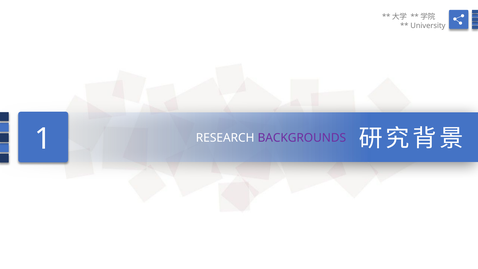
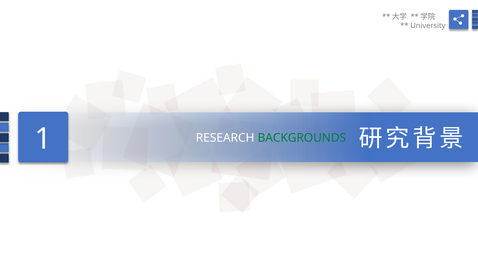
BACKGROUNDS colour: purple -> green (302, 138)
